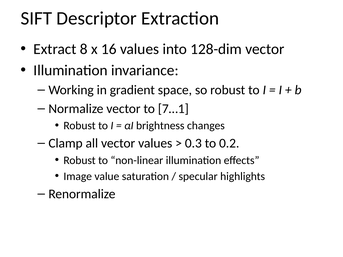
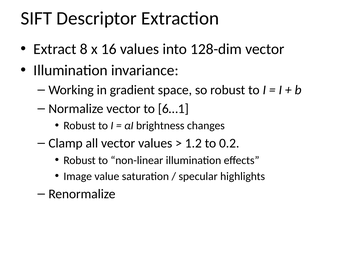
7…1: 7…1 -> 6…1 (173, 109)
0.3: 0.3 -> 1.2 (193, 143)
